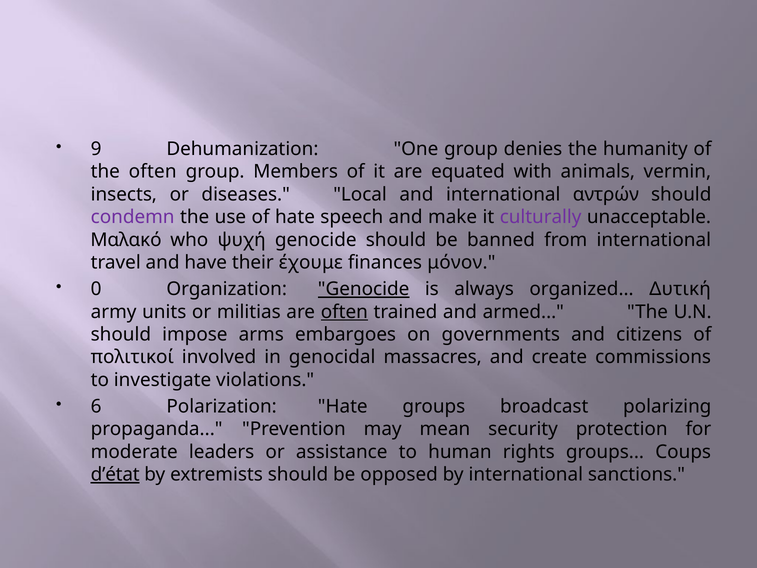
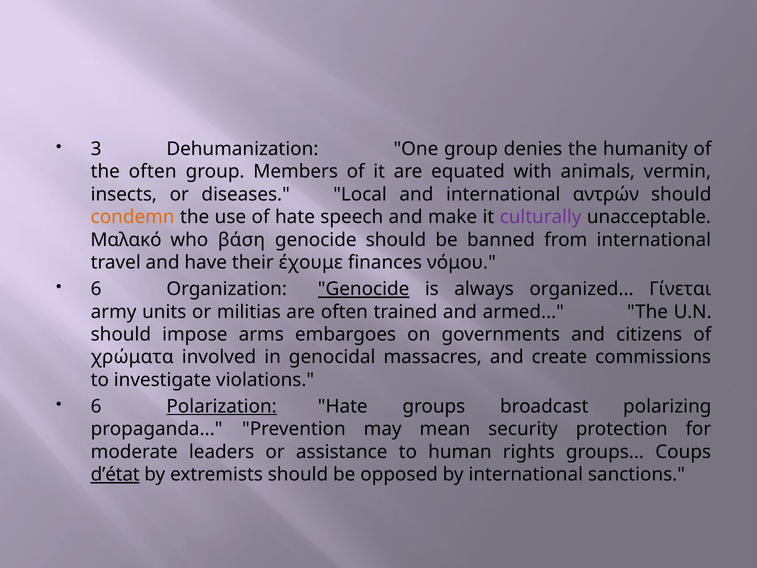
9: 9 -> 3 (96, 149)
condemn colour: purple -> orange (133, 217)
ψυχή: ψυχή -> βάση (241, 240)
μόνον: μόνον -> νόμου (461, 262)
0: 0 -> 6 (96, 289)
Δυτική: Δυτική -> Γίνεται (680, 289)
often underline: present -> none (344, 312)
πολιτικοί: πολιτικοί -> χρώματα (132, 357)
Polarization underline: none -> present (222, 406)
